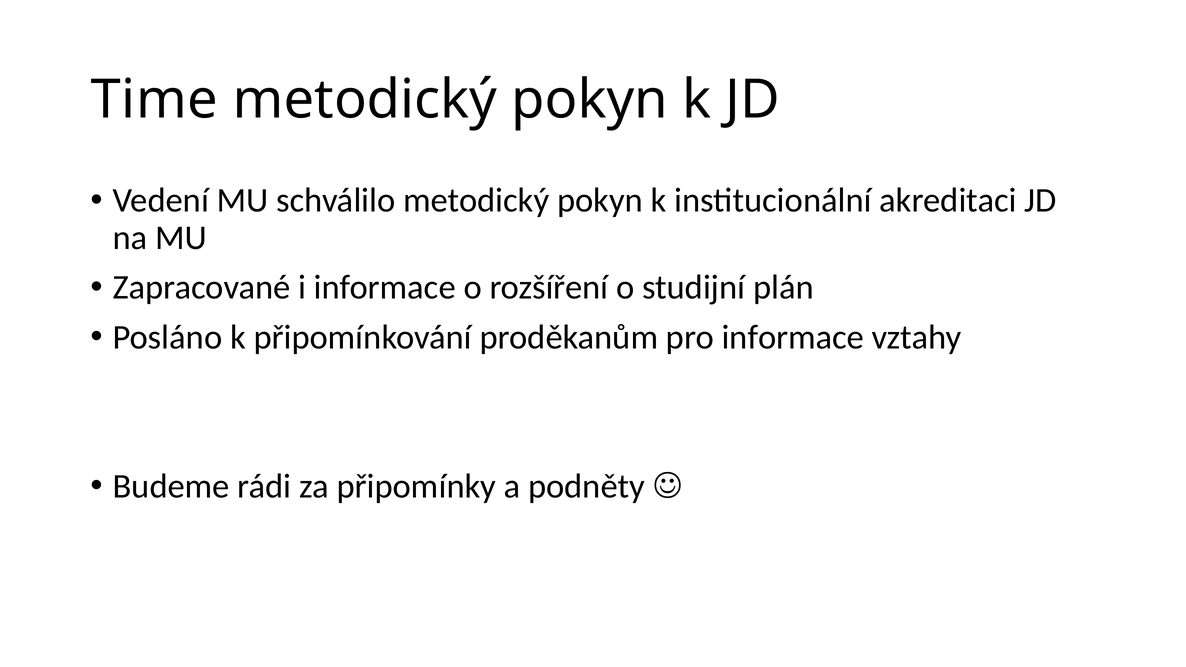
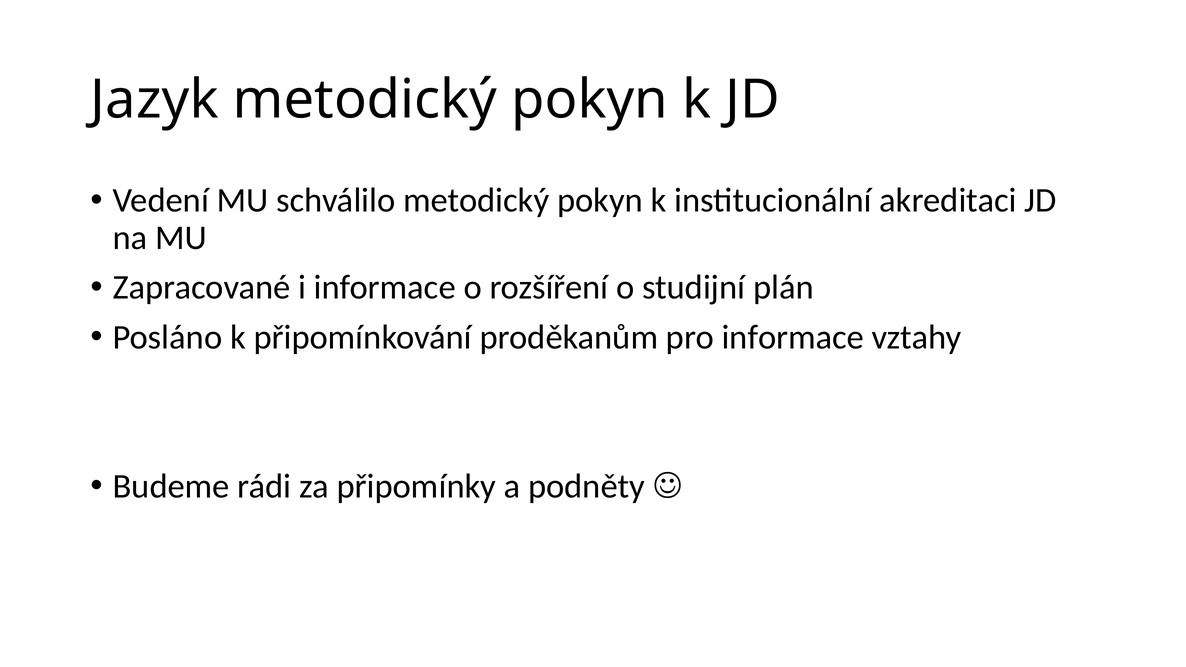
Time: Time -> Jazyk (155, 100)
